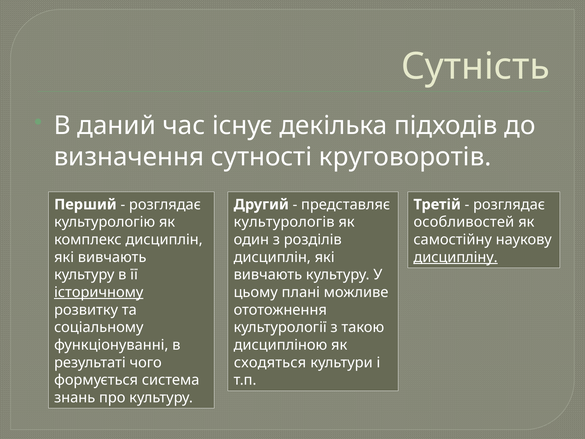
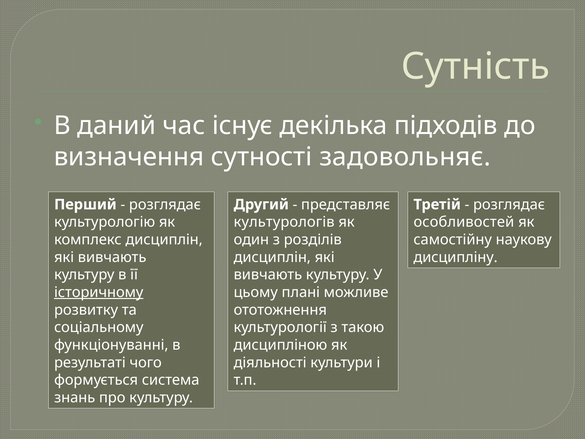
круговоротів: круговоротів -> задовольняє (405, 157)
дисципліну underline: present -> none (456, 257)
сходяться: сходяться -> діяльності (270, 362)
